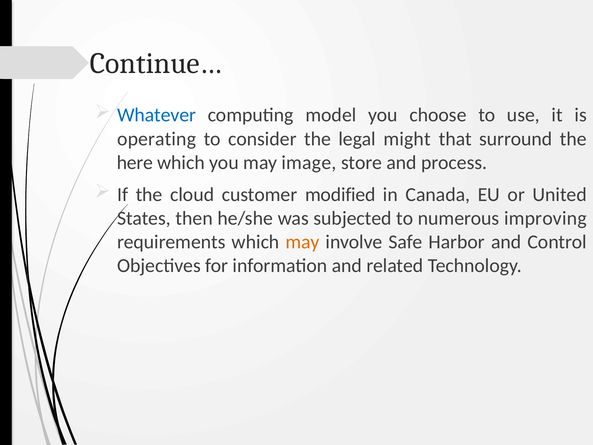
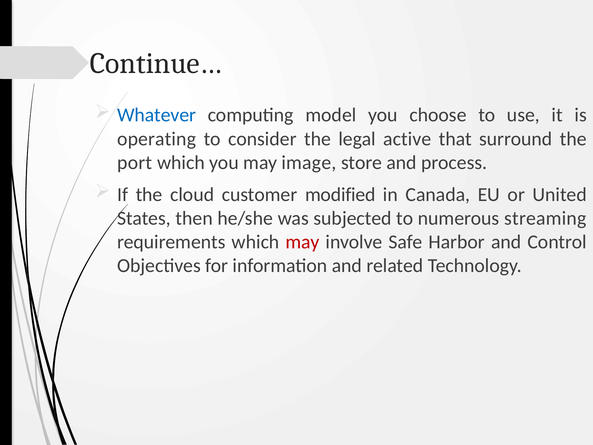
might: might -> active (407, 139)
here: here -> port (135, 162)
improving: improving -> streaming (545, 218)
may colour: orange -> red (302, 242)
